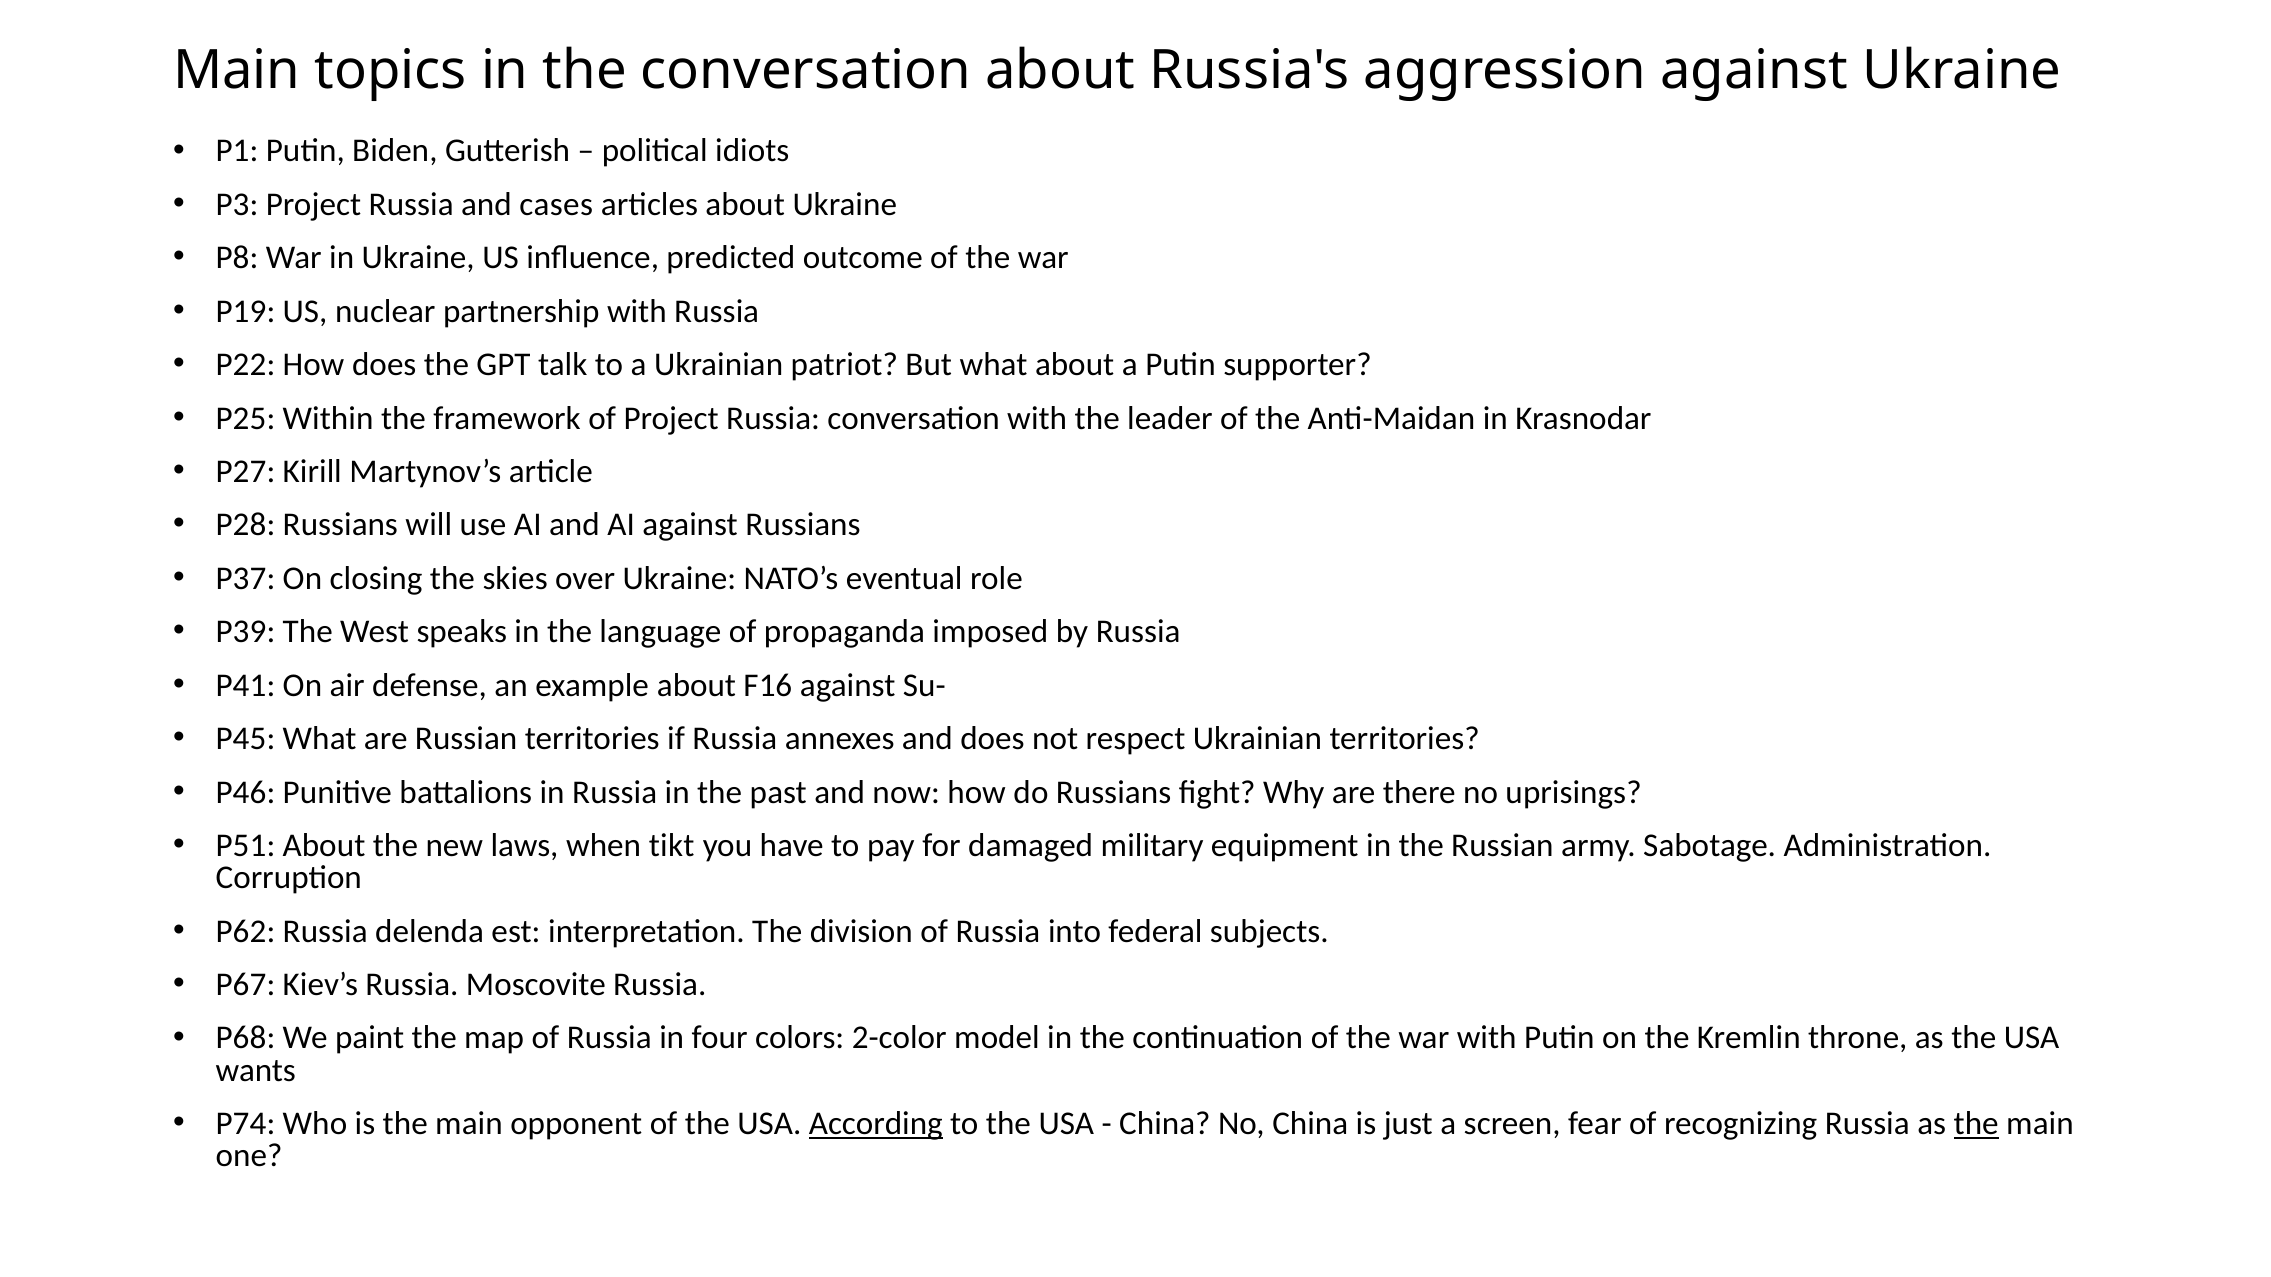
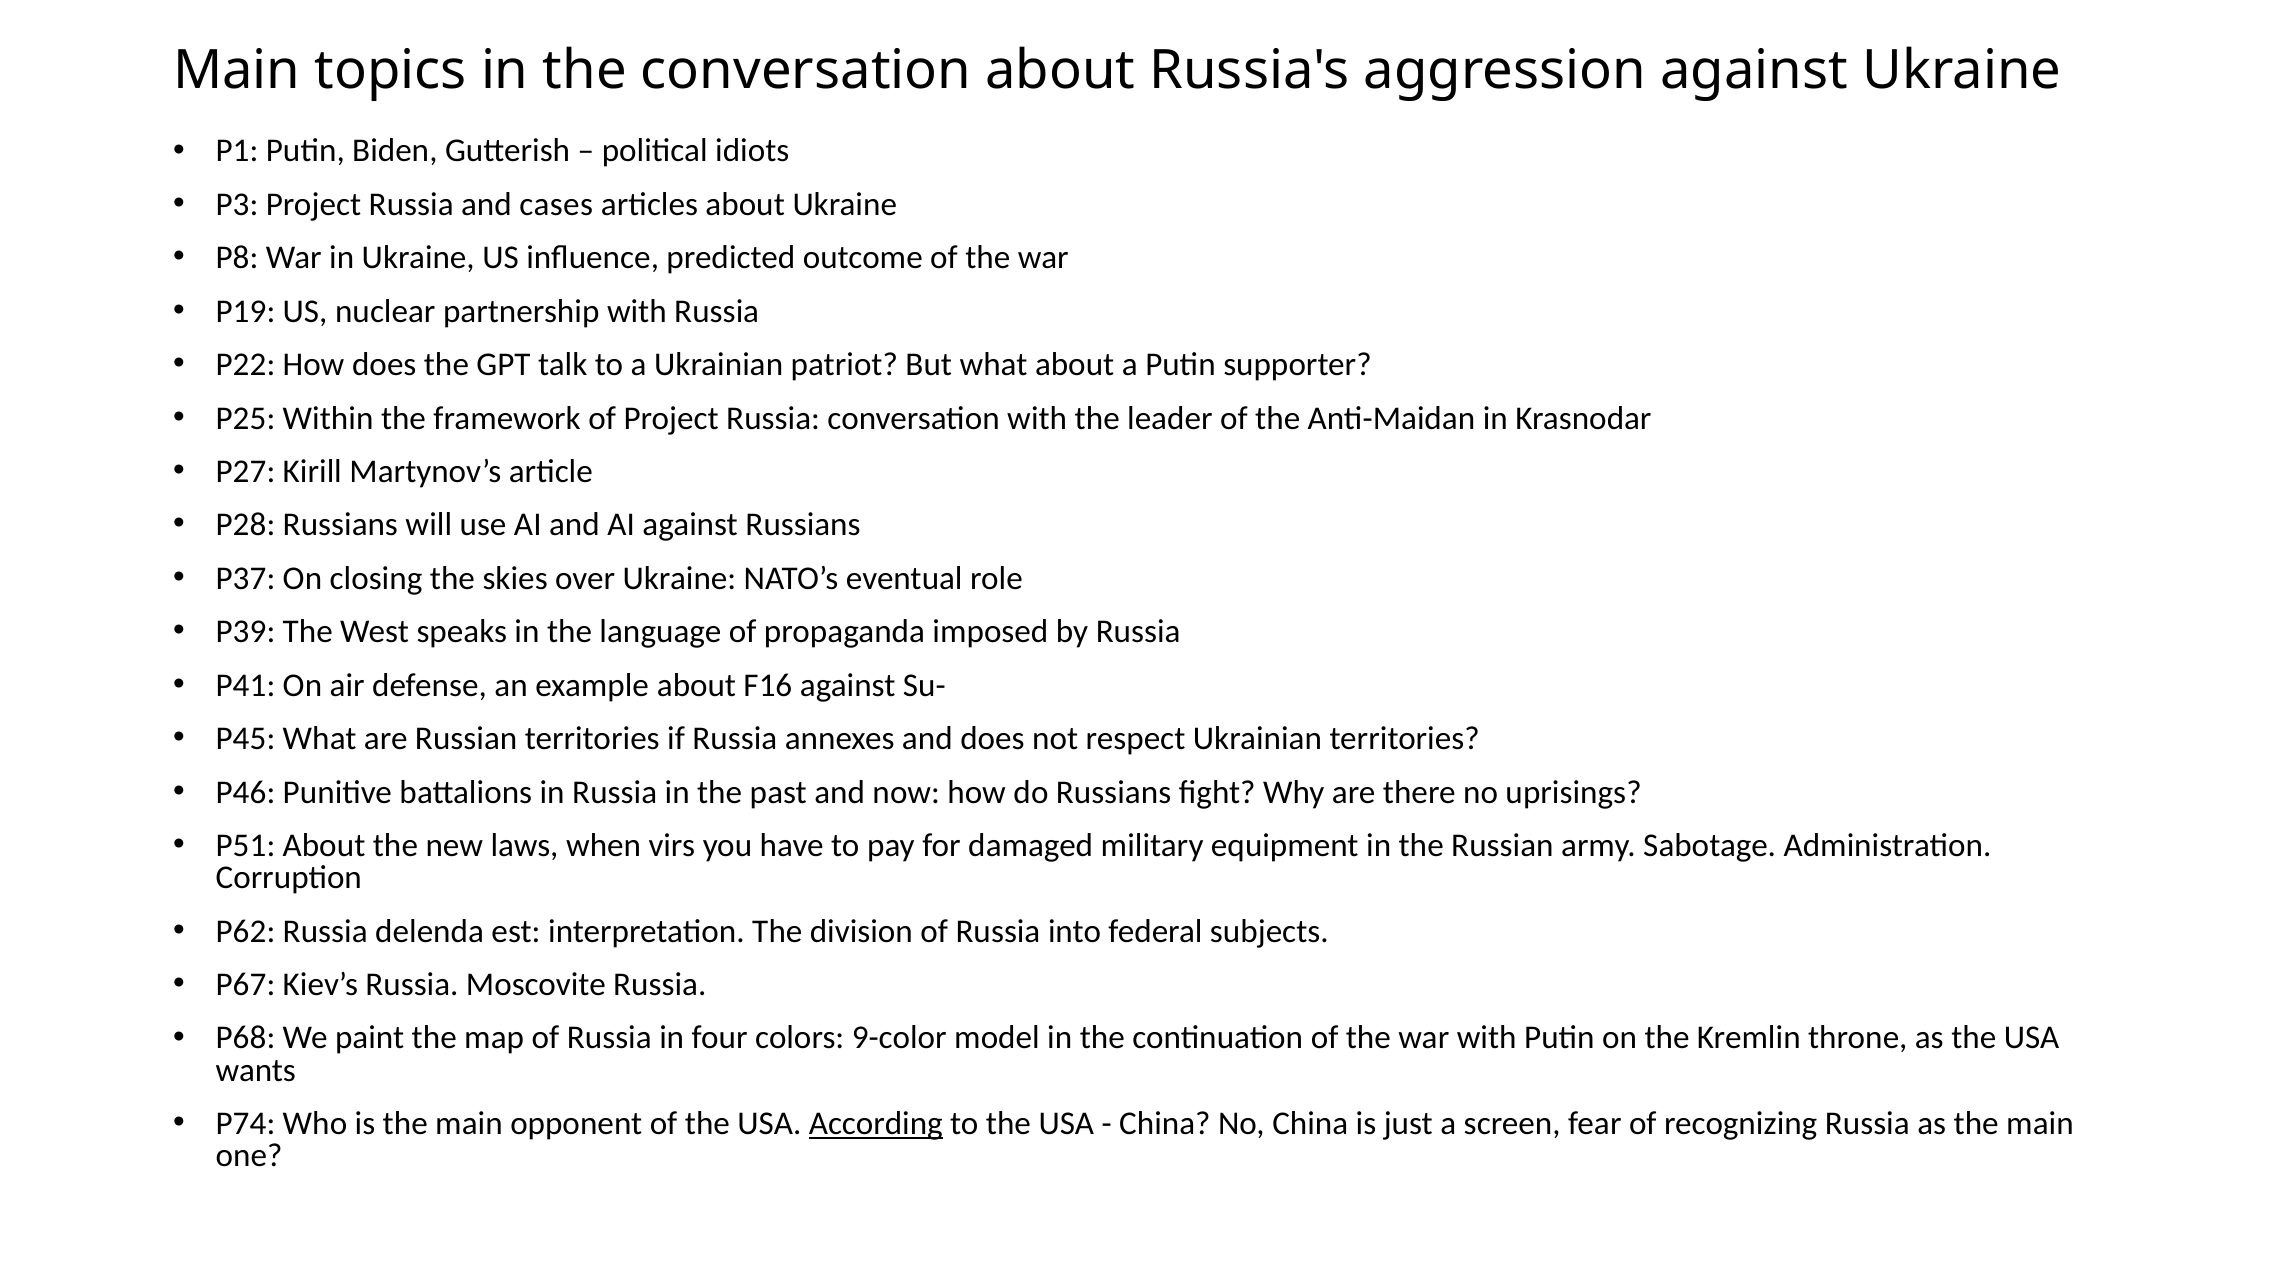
tikt: tikt -> virs (672, 846)
2-color: 2-color -> 9-color (899, 1038)
the underline: present -> none (1976, 1124)
